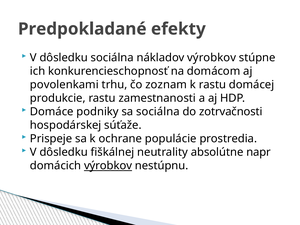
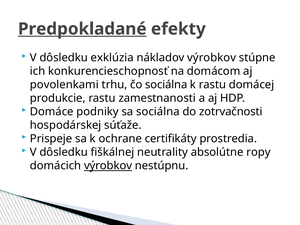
Predpokladané underline: none -> present (82, 29)
dôsledku sociálna: sociálna -> exklúzia (112, 58)
čo zoznam: zoznam -> sociálna (166, 85)
populácie: populácie -> certifikáty (171, 139)
napr: napr -> ropy (259, 152)
